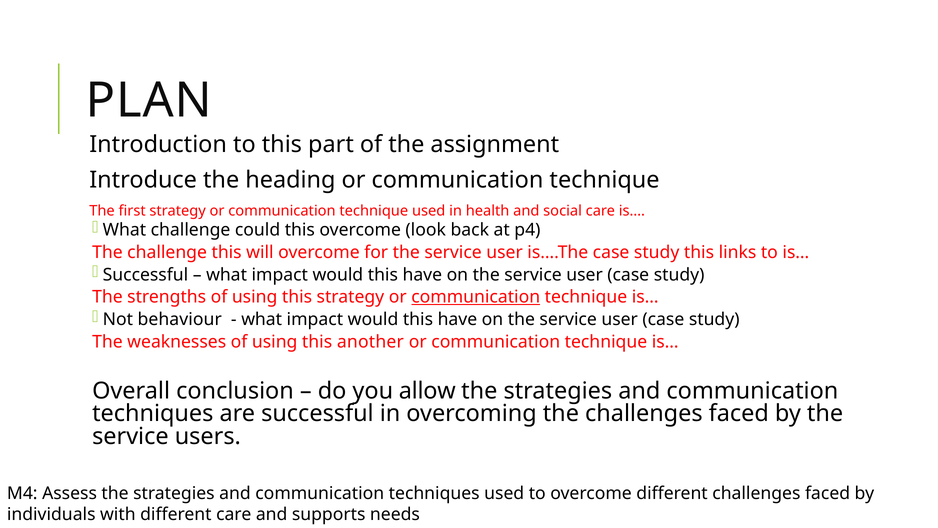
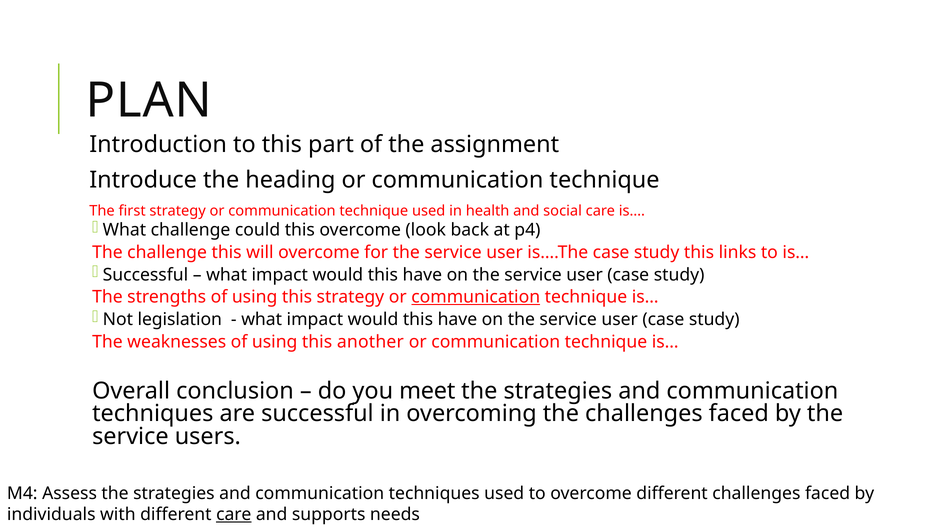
behaviour: behaviour -> legislation (180, 319)
allow: allow -> meet (427, 391)
care underline: none -> present (234, 514)
